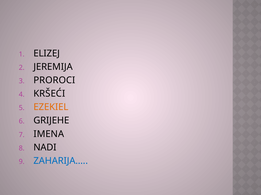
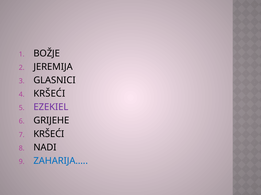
ELIZEJ: ELIZEJ -> BOŽJE (47, 54)
PROROCI: PROROCI -> GLASNICI (55, 81)
EZEKIEL colour: orange -> purple (51, 107)
IMENA: IMENA -> KRŠEĆI (49, 134)
